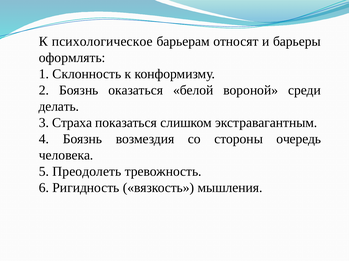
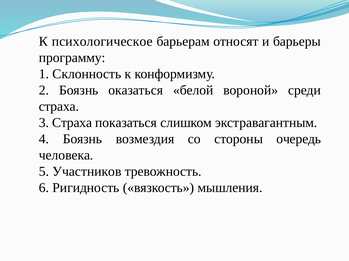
оформлять: оформлять -> программу (72, 58)
делать: делать -> страха (59, 107)
Преодолеть: Преодолеть -> Участников (87, 172)
